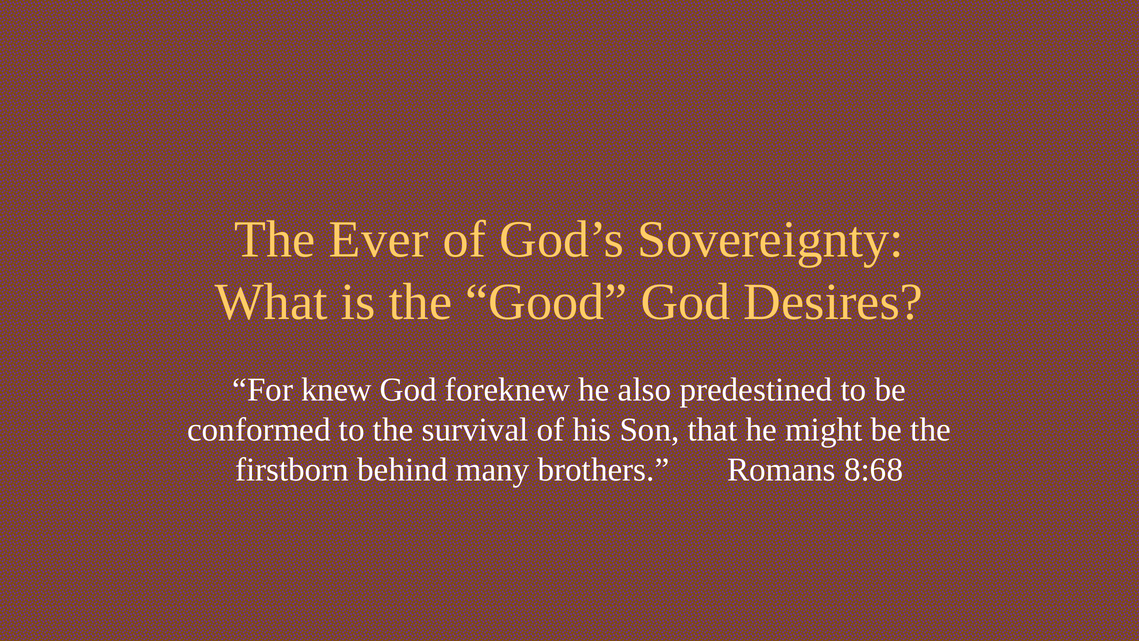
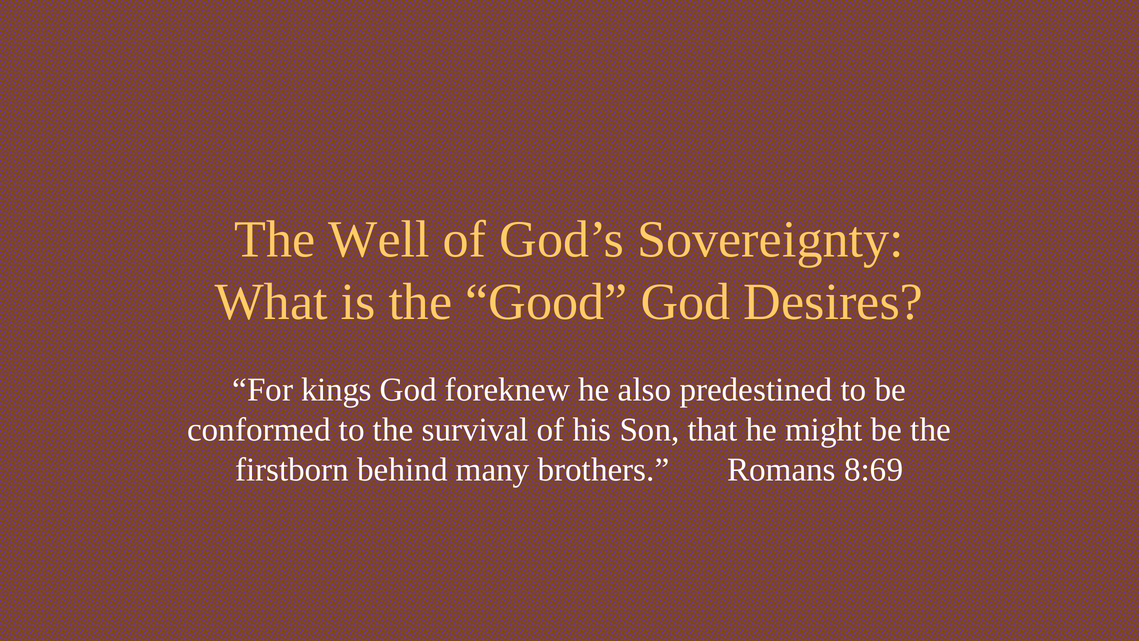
Ever: Ever -> Well (379, 239)
knew: knew -> kings (336, 390)
8:68: 8:68 -> 8:69 (874, 469)
